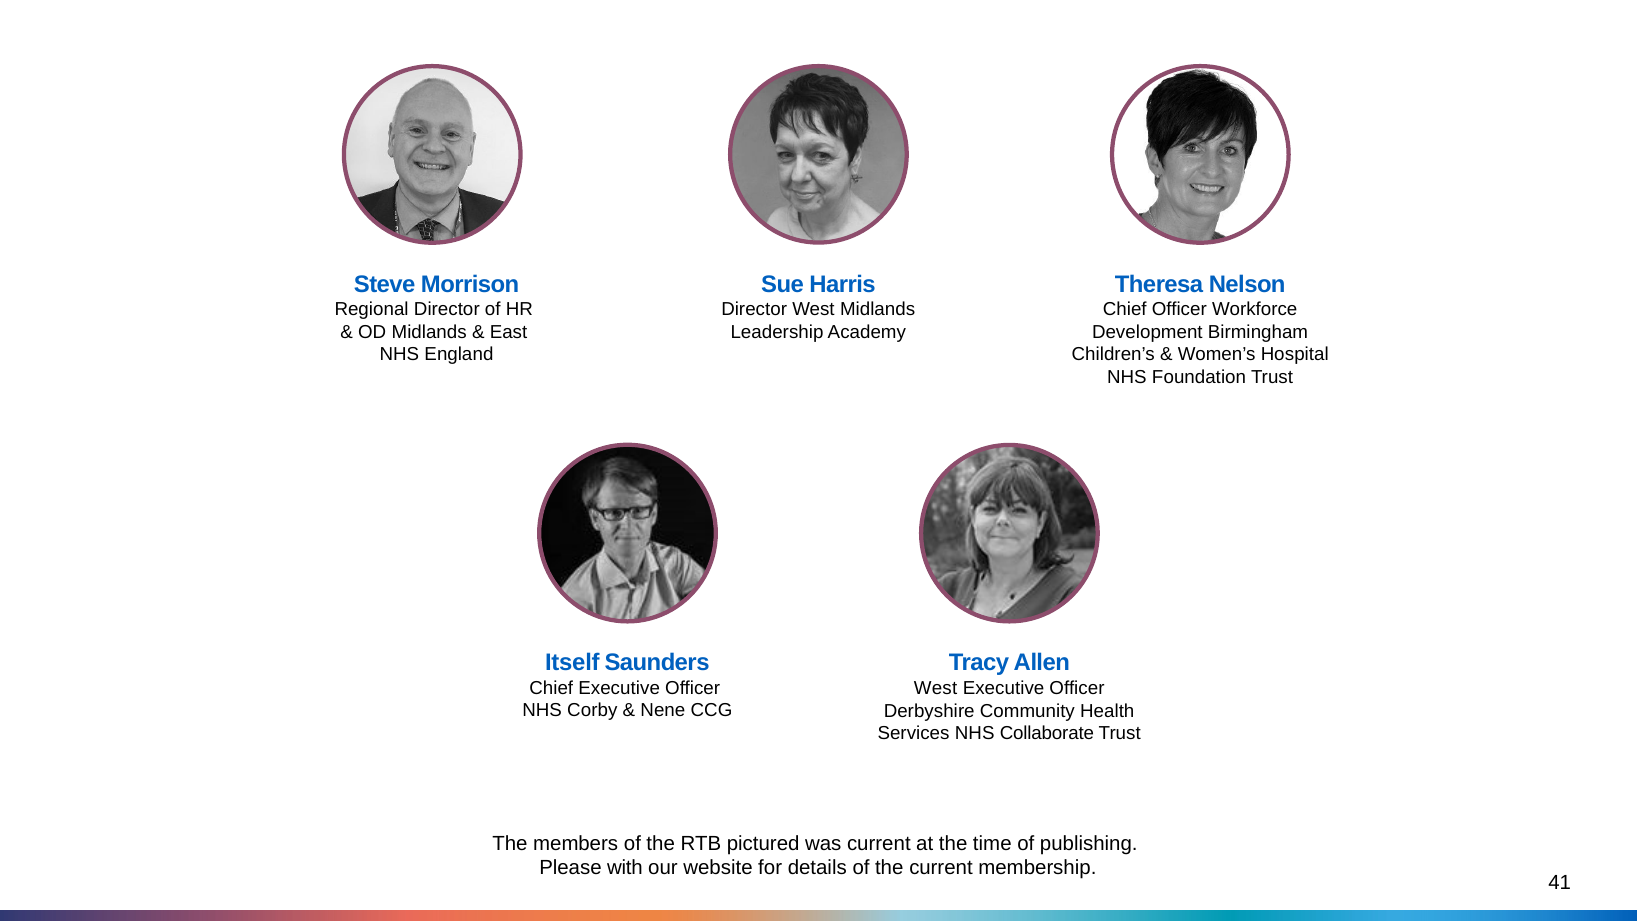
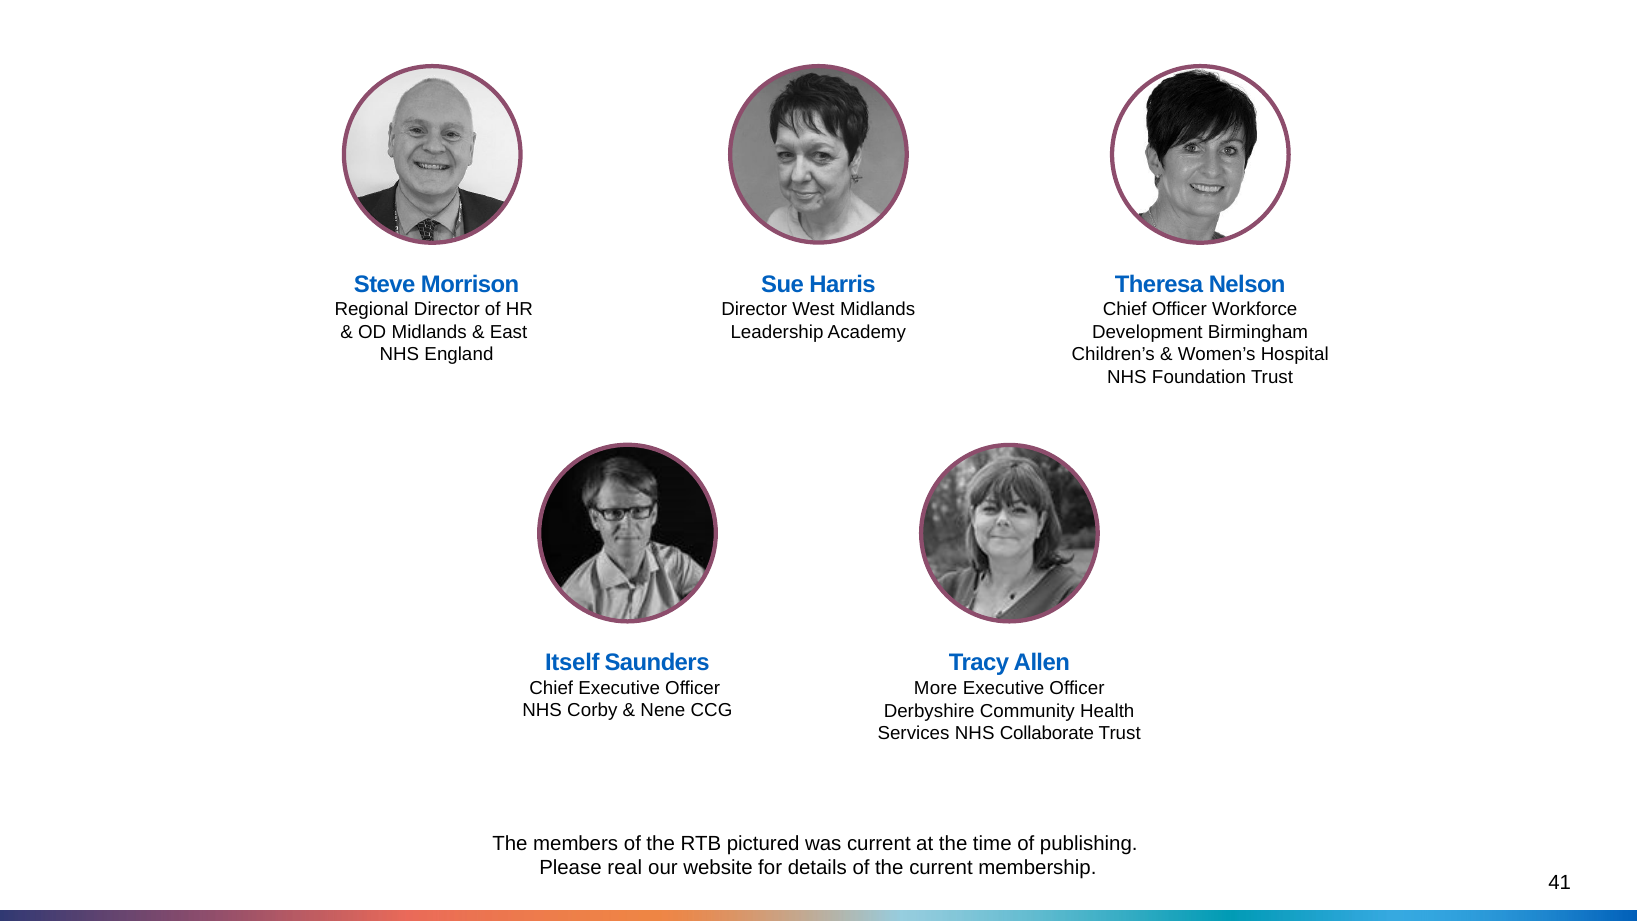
West: West -> More (936, 688)
with: with -> real (625, 868)
